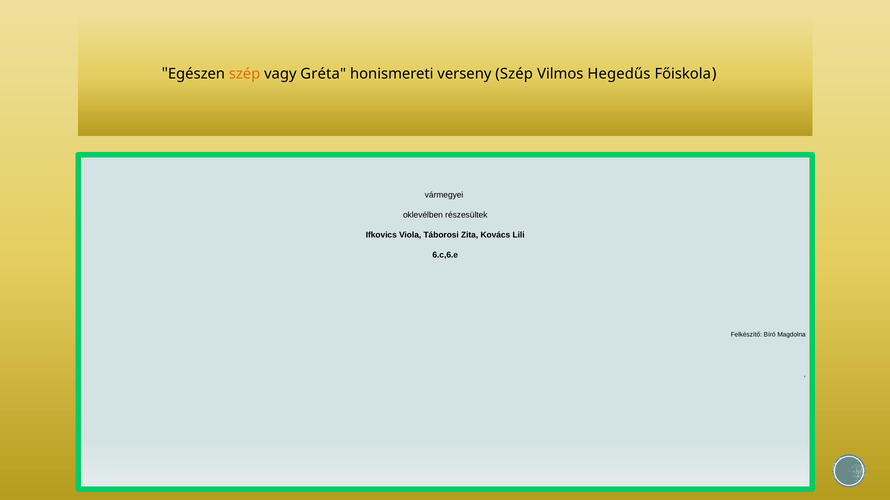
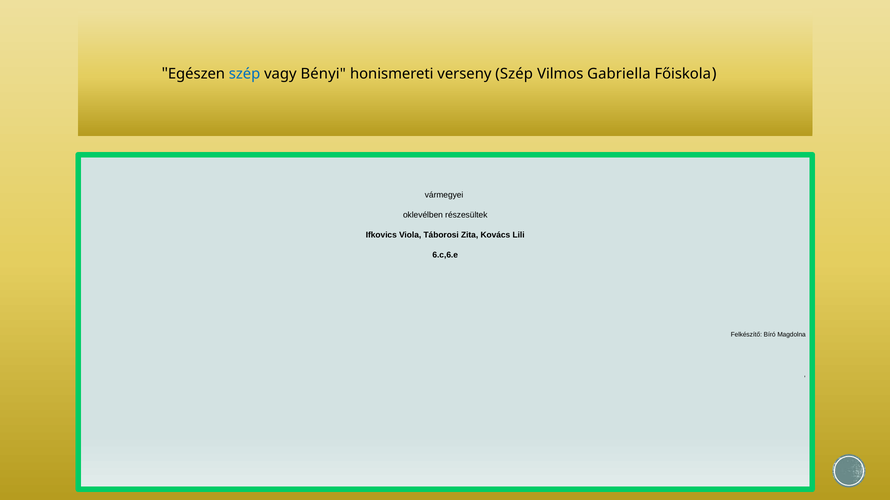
szép colour: orange -> blue (245, 74)
Gréta: Gréta -> Bényi (323, 74)
Hegedűs: Hegedűs -> Gabriella (619, 74)
